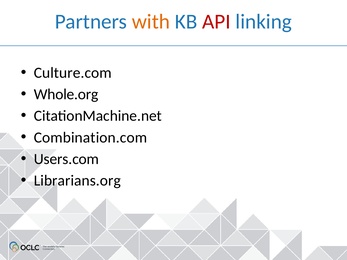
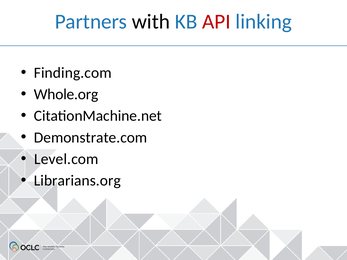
with colour: orange -> black (151, 22)
Culture.com: Culture.com -> Finding.com (73, 73)
Combination.com: Combination.com -> Demonstrate.com (91, 138)
Users.com: Users.com -> Level.com (66, 159)
